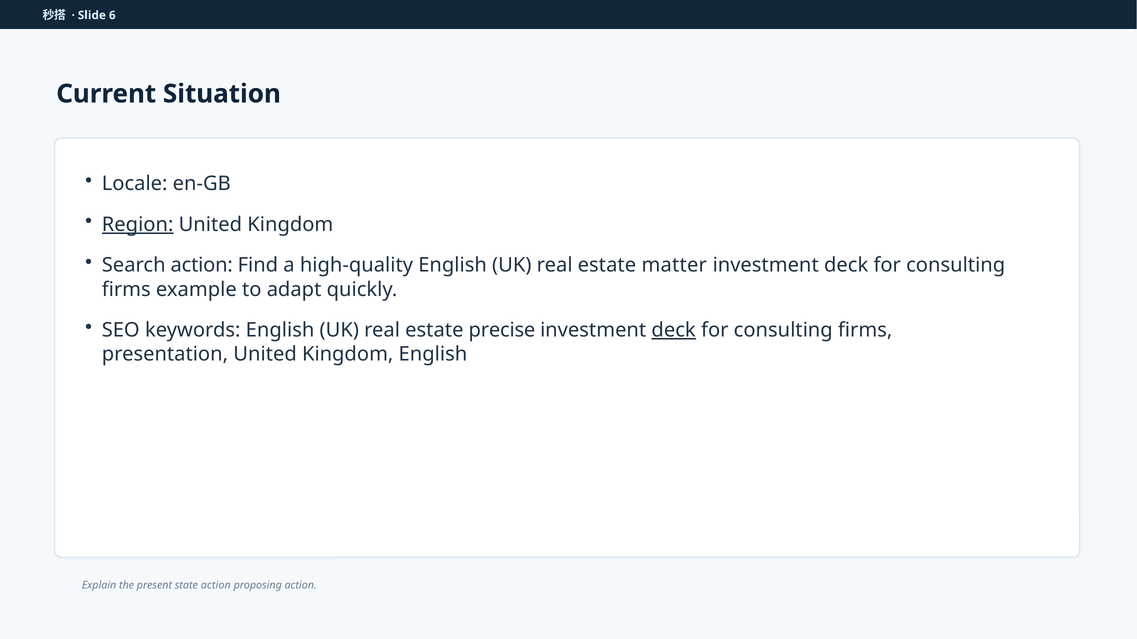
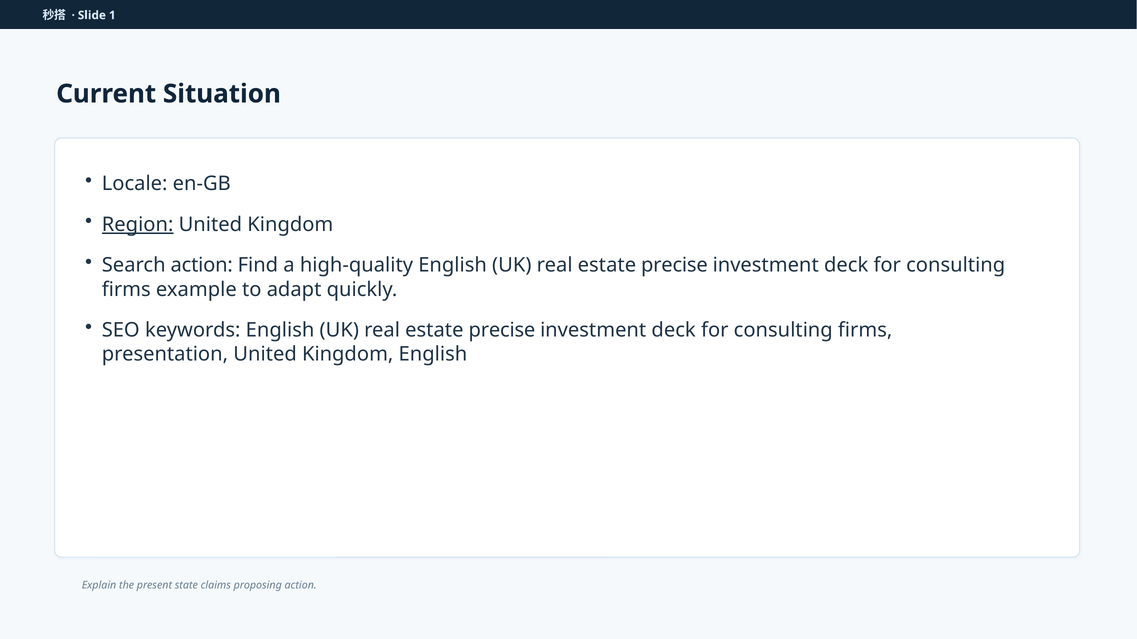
6: 6 -> 1 (112, 15)
matter: matter -> precise (674, 266)
deck underline: present -> none (674, 330)
state action: action -> claims (216, 586)
